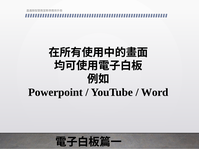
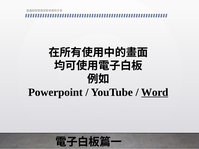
Word underline: none -> present (155, 92)
